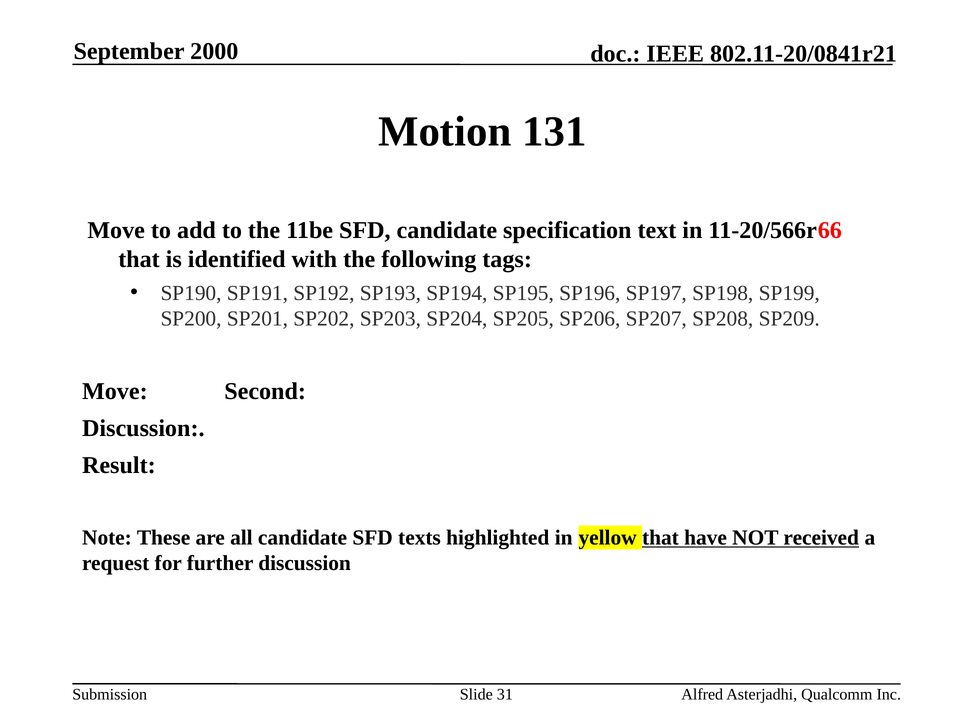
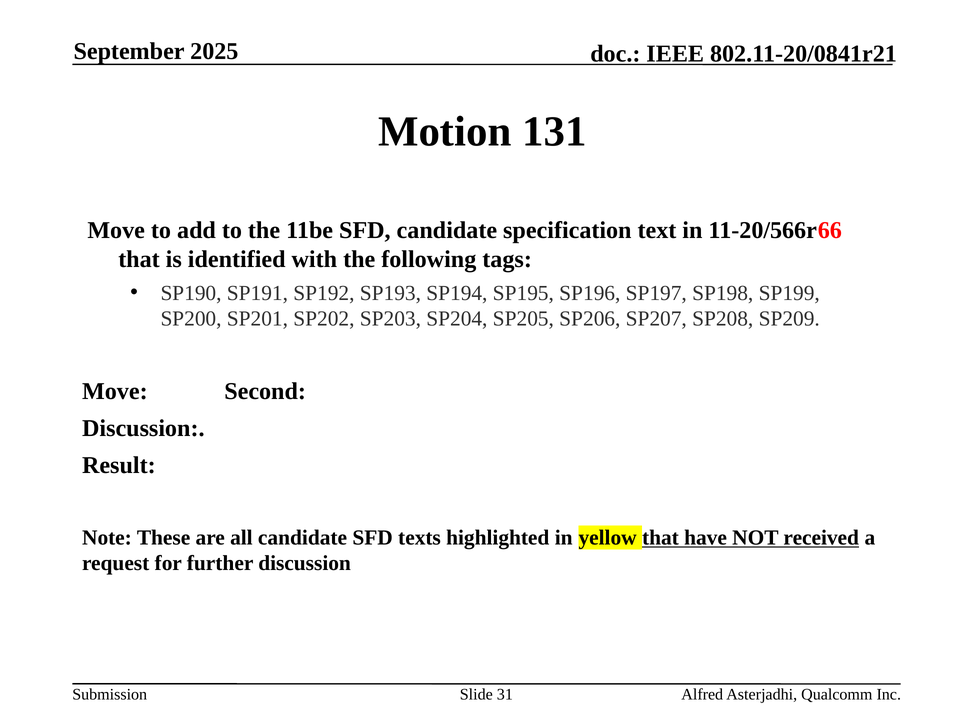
2000: 2000 -> 2025 (214, 51)
